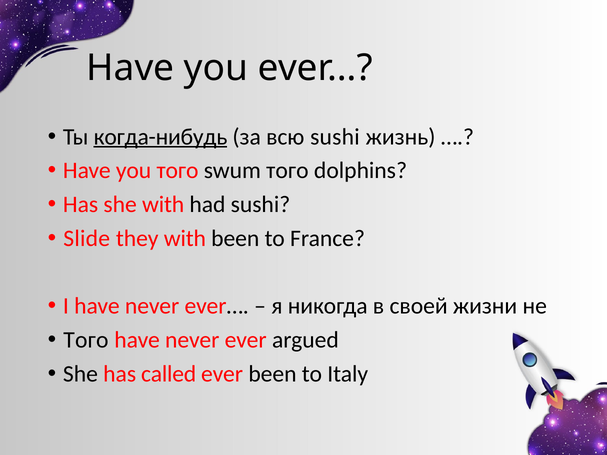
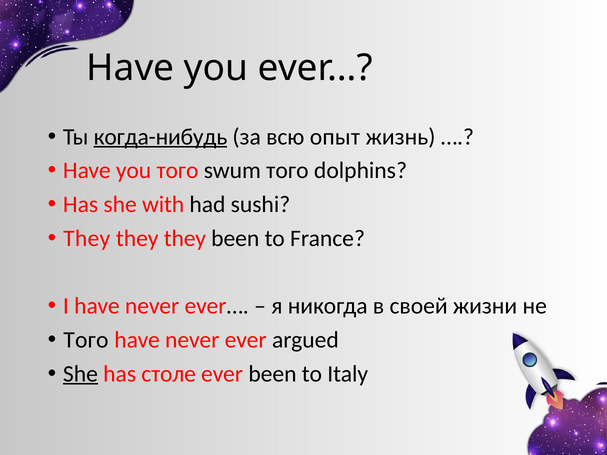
всю sushi: sushi -> опыт (335, 137)
Slide: Slide -> They (87, 238)
with: with -> they (185, 238)
She underline: none -> present (80, 374)
called: called -> столе (169, 374)
